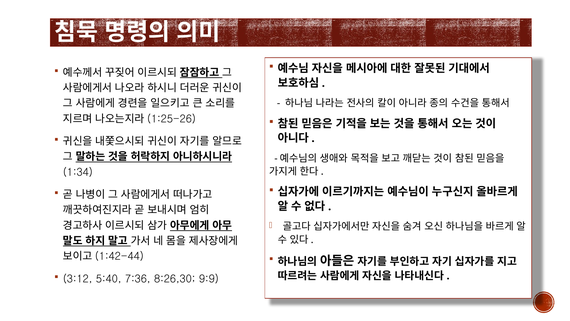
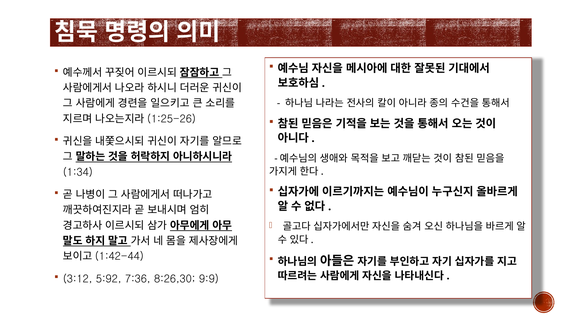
5:40: 5:40 -> 5:92 (109, 279)
